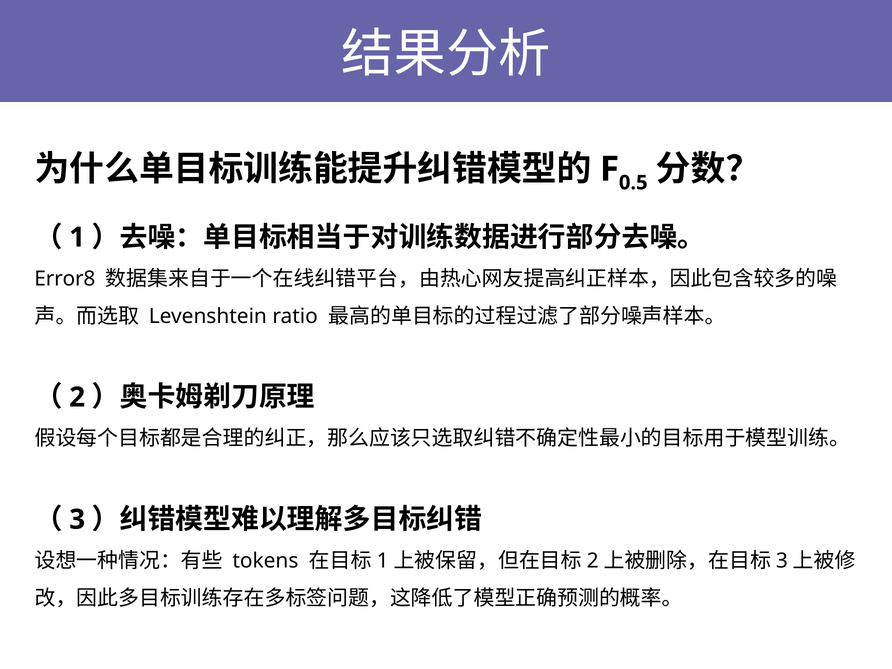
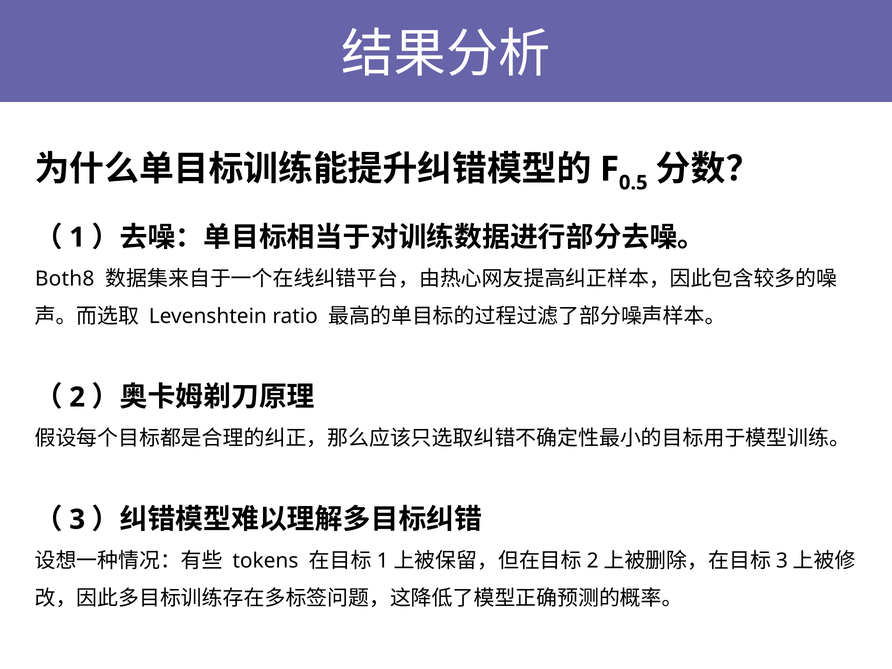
Error8: Error8 -> Both8 (65, 279)
